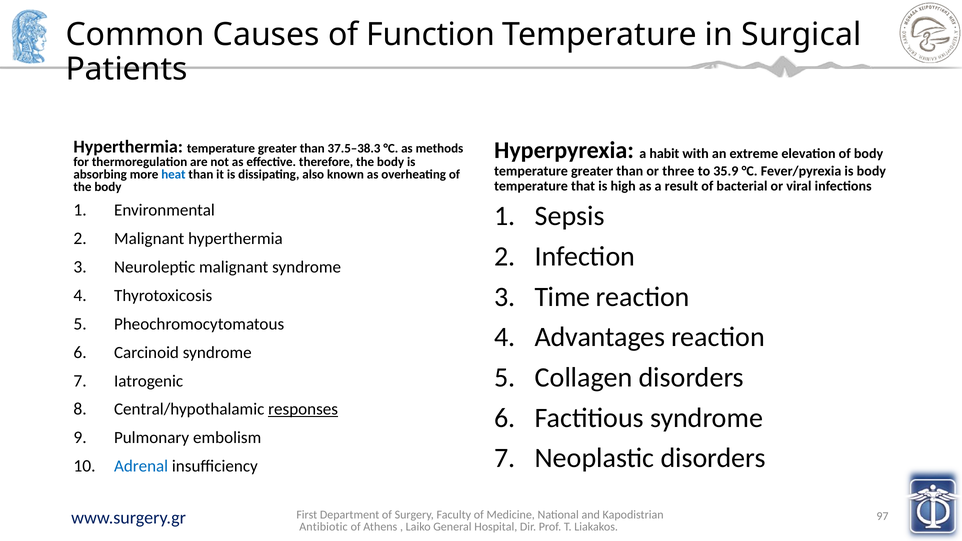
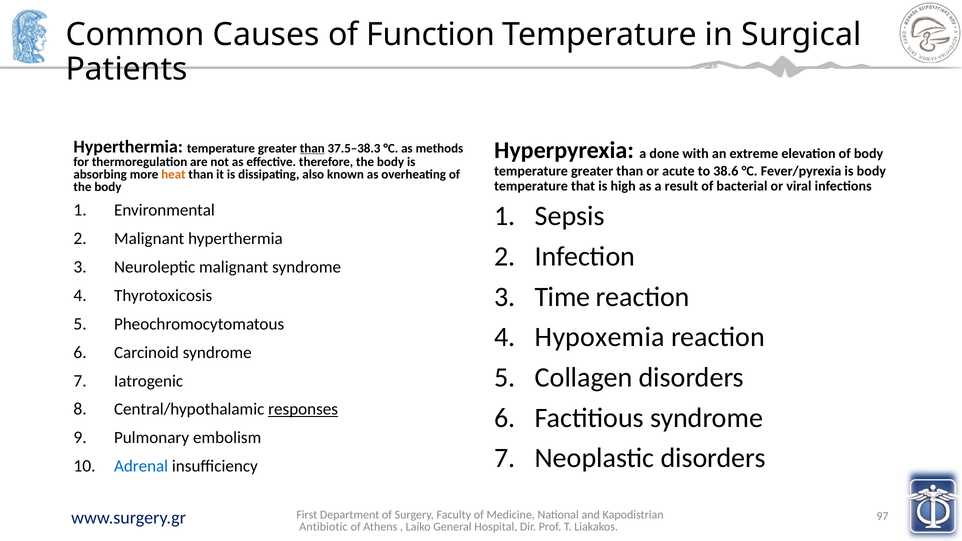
than underline: none -> present (312, 148)
habit: habit -> done (664, 154)
three: three -> acute (678, 171)
35.9: 35.9 -> 38.6 (726, 171)
heat colour: blue -> orange (173, 175)
Advantages: Advantages -> Hypoxemia (600, 337)
